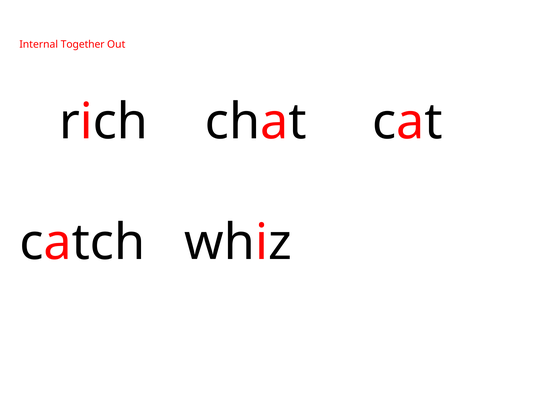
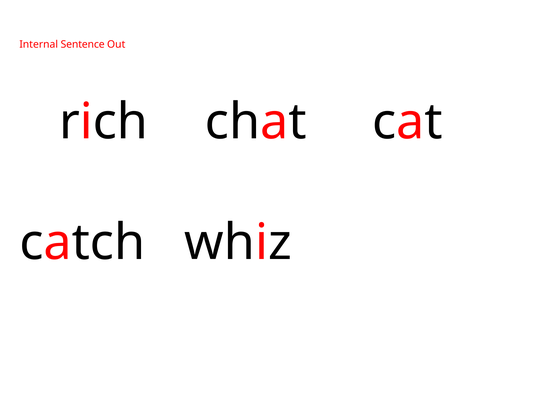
Together: Together -> Sentence (83, 44)
